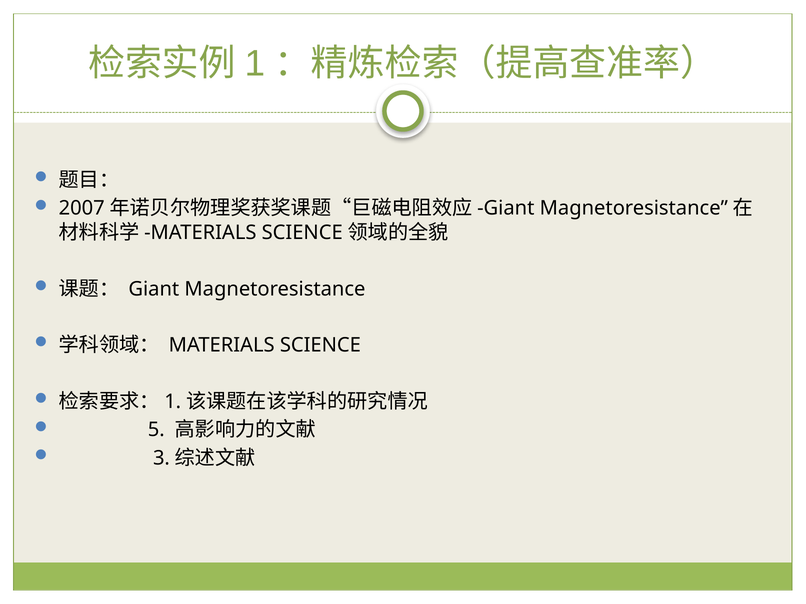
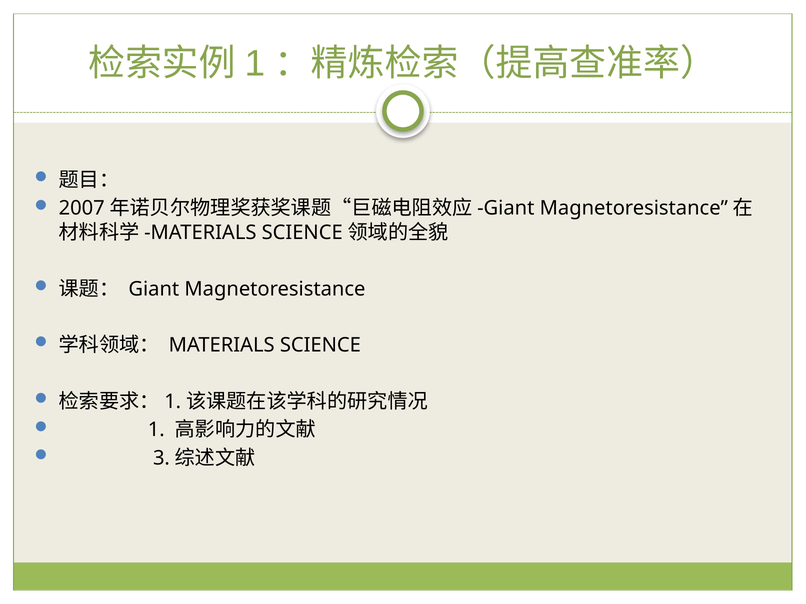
5: 5 -> 1 (156, 430)
